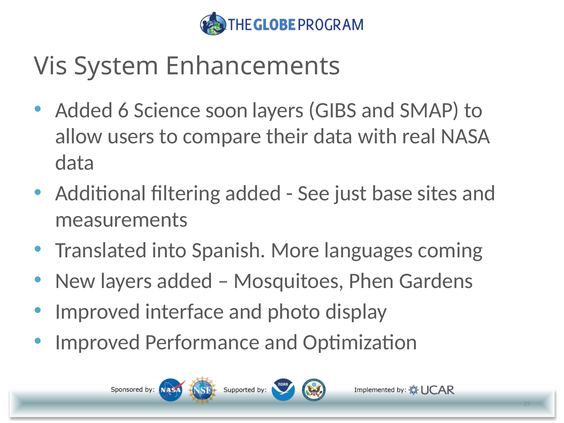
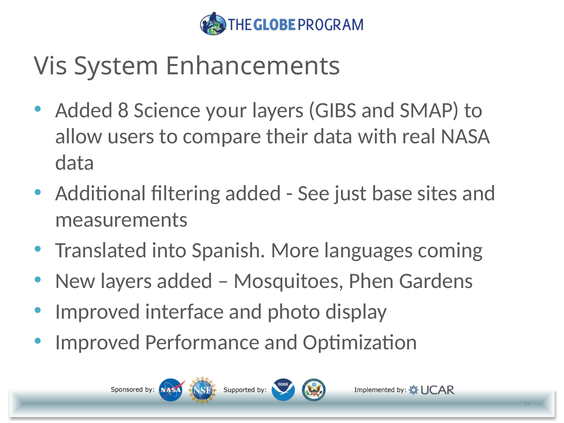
6: 6 -> 8 (123, 110)
soon: soon -> your (226, 110)
